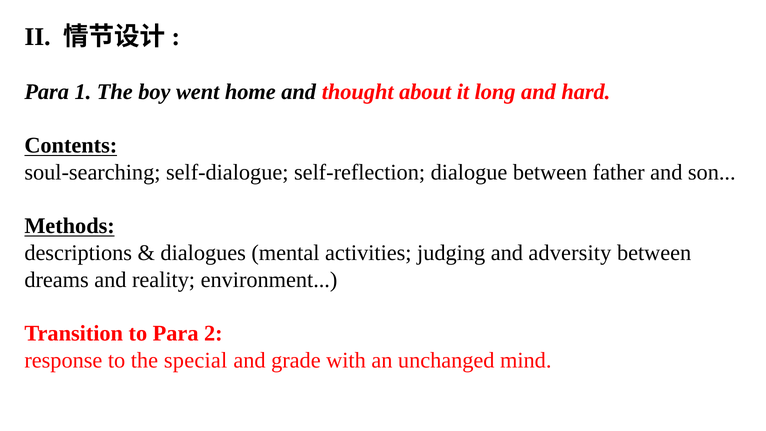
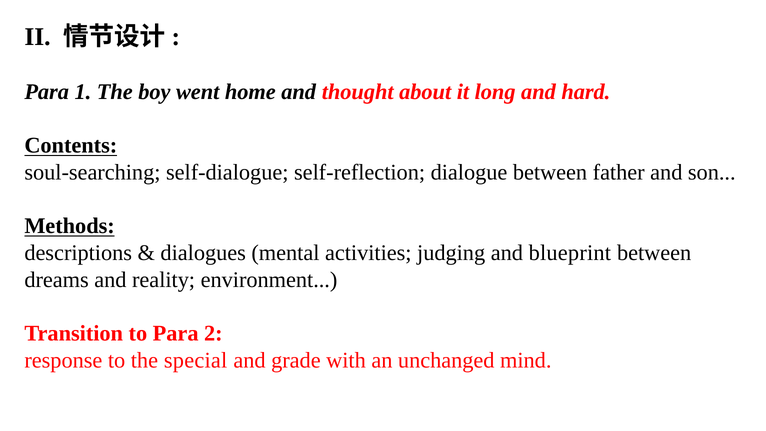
adversity: adversity -> blueprint (570, 253)
